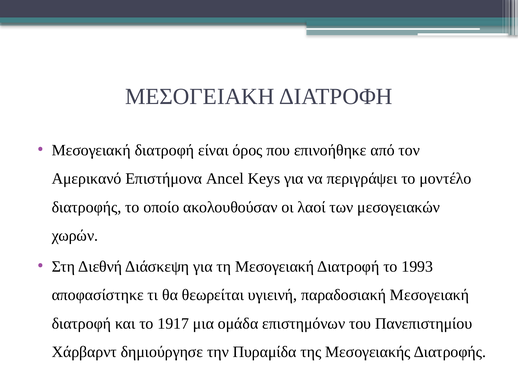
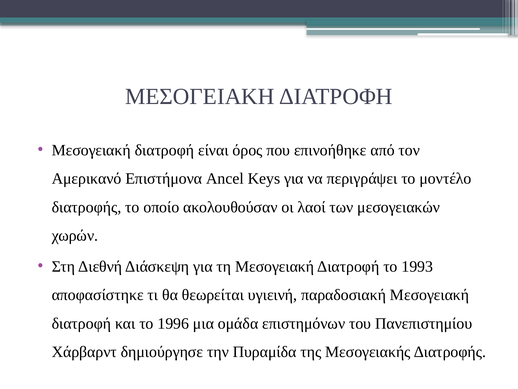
1917: 1917 -> 1996 (173, 323)
